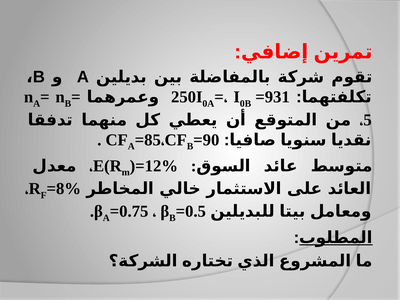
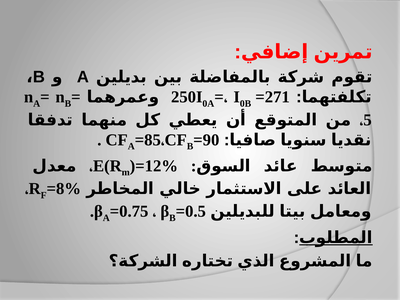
=931: =931 -> =271 (273, 97)
